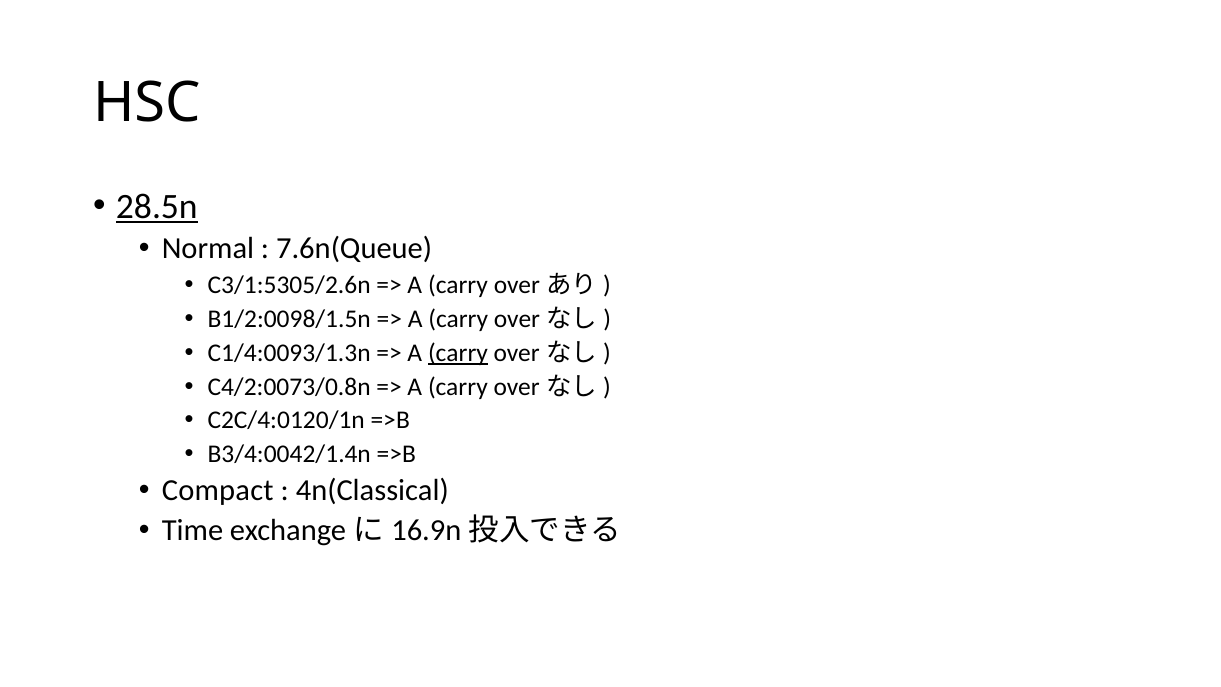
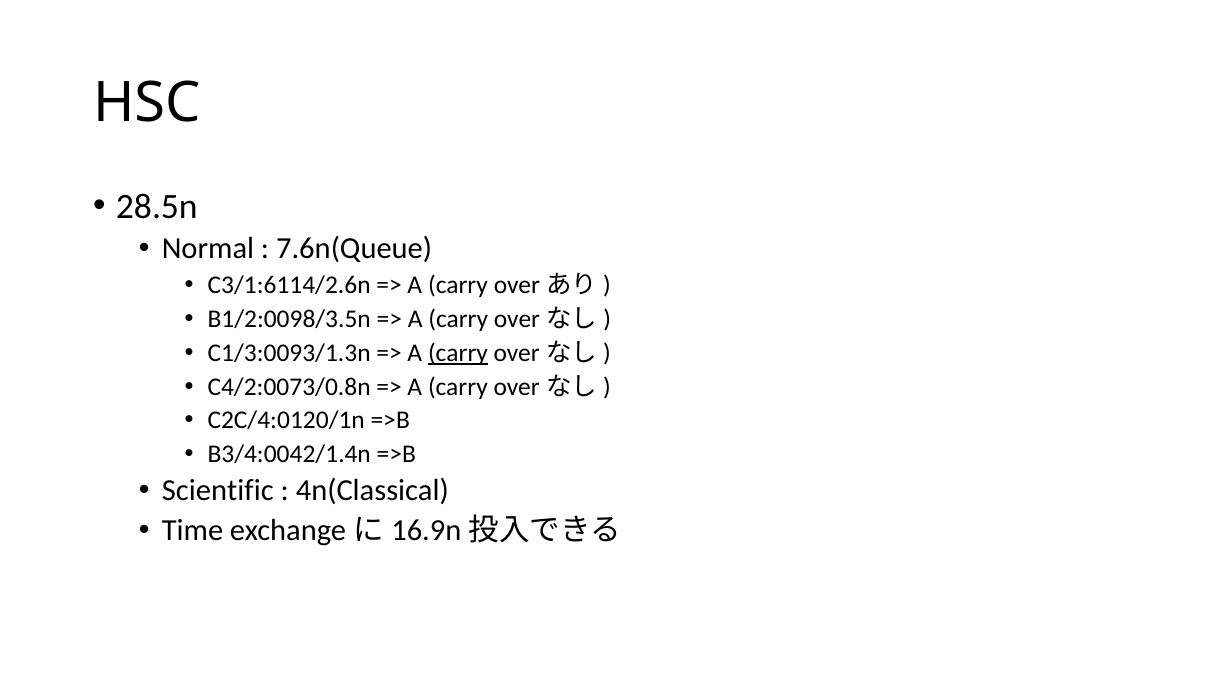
28.5n underline: present -> none (157, 206)
C3/1:5305/2.6n: C3/1:5305/2.6n -> C3/1:6114/2.6n (289, 285)
B1/2:0098/1.5n: B1/2:0098/1.5n -> B1/2:0098/3.5n (289, 319)
C1/4:0093/1.3n: C1/4:0093/1.3n -> C1/3:0093/1.3n (289, 353)
Compact: Compact -> Scientific (218, 491)
